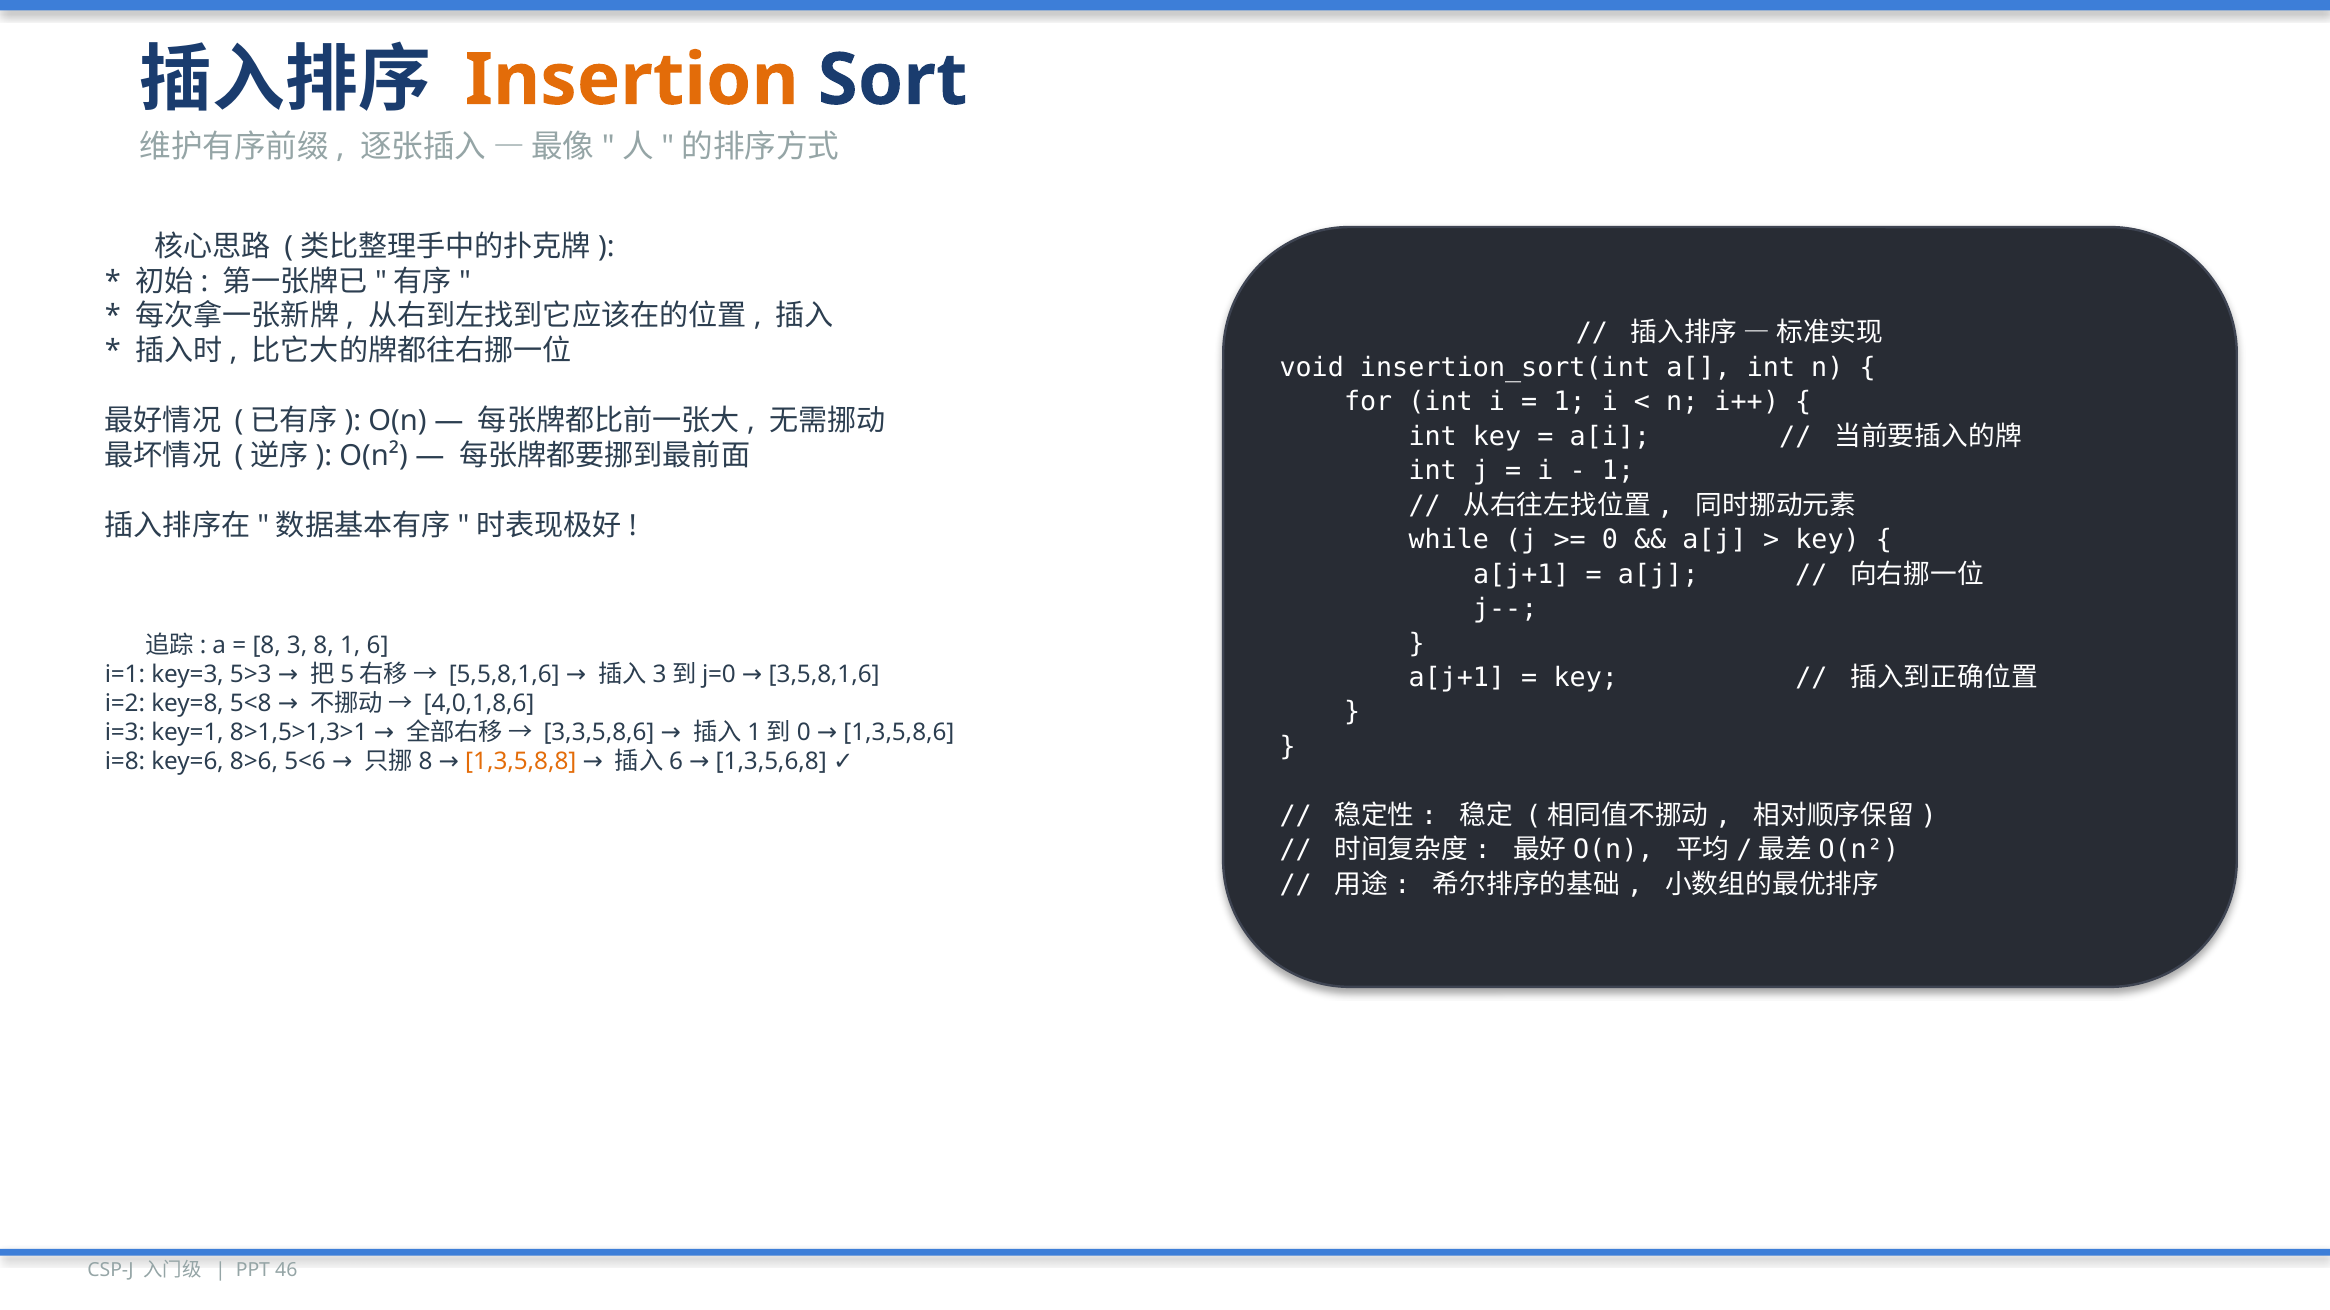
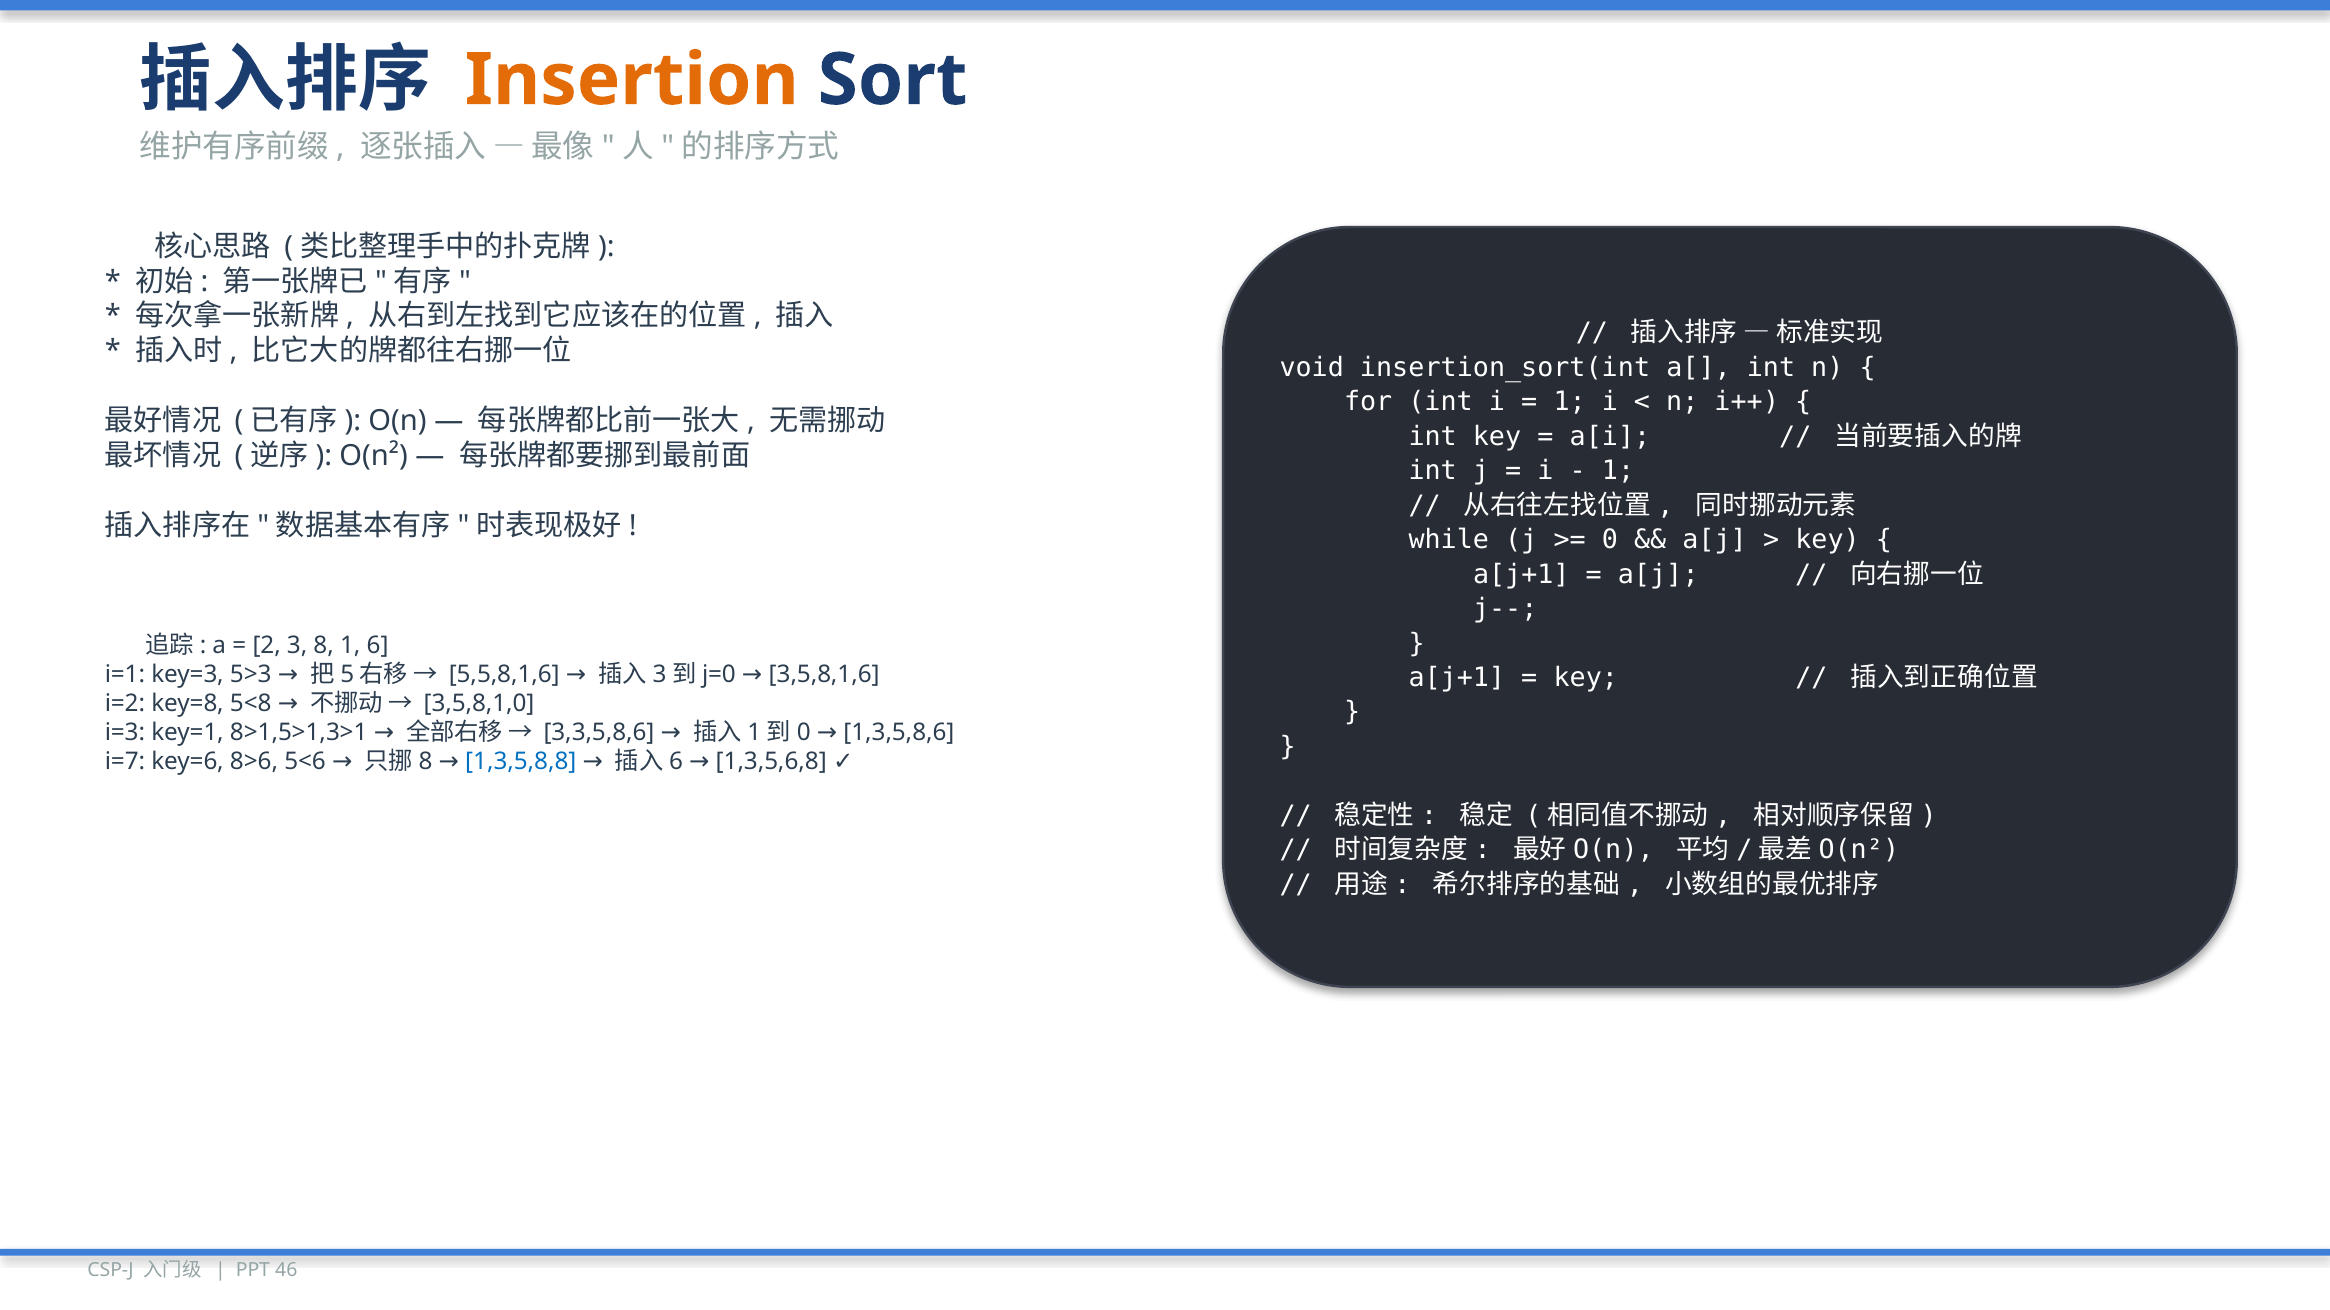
8: 8 -> 2 (267, 645)
4,0,1,8,6: 4,0,1,8,6 -> 3,5,8,1,0 (479, 704)
i=8: i=8 -> i=7 (125, 762)
1,3,5,8,8 colour: orange -> blue (521, 762)
